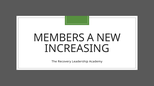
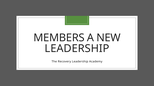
INCREASING: INCREASING -> LEADERSHIP (77, 49)
